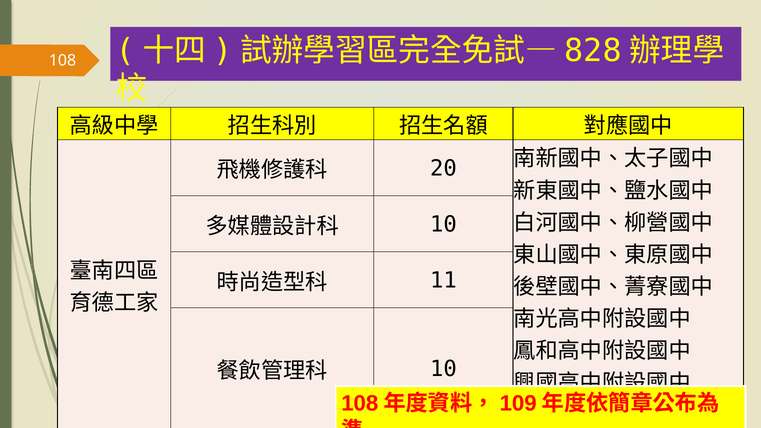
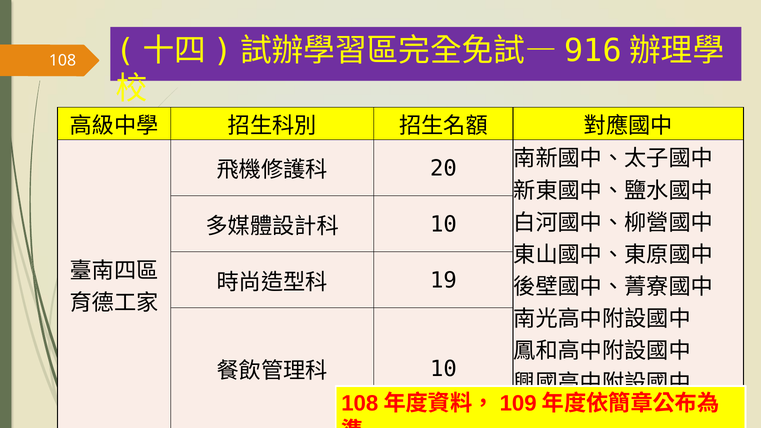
828: 828 -> 916 (593, 51)
11: 11 -> 19 (443, 280)
